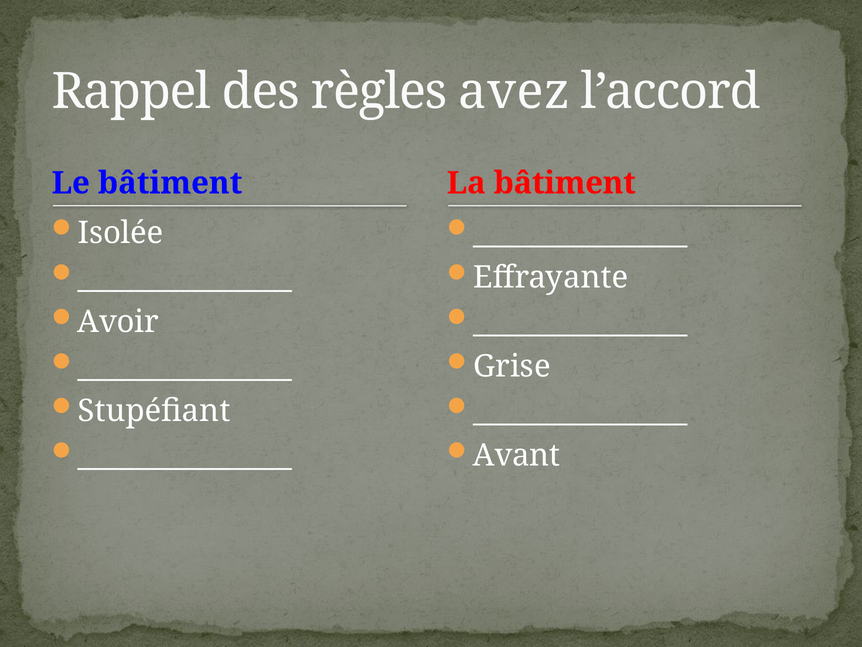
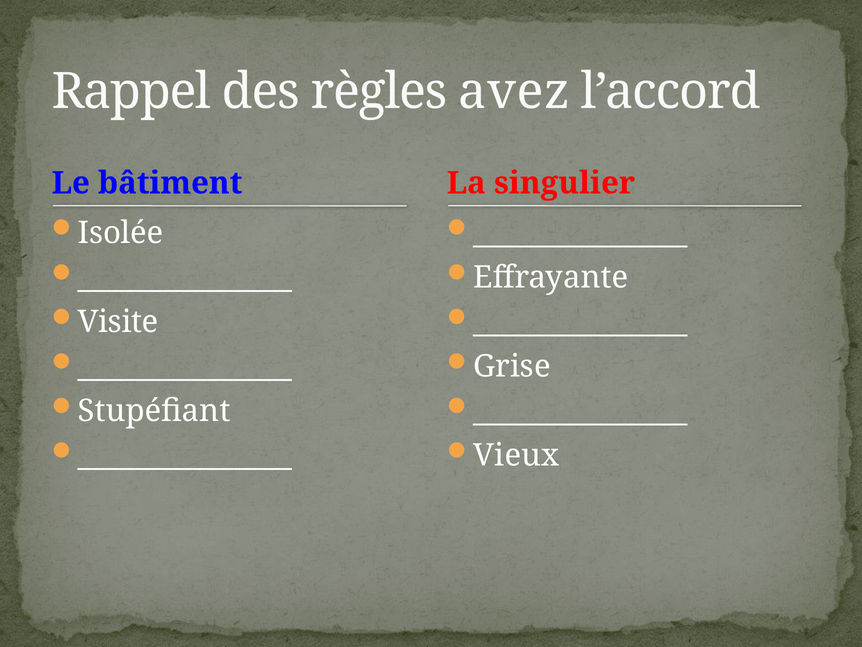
La bâtiment: bâtiment -> singulier (565, 183)
Avoir: Avoir -> Visite (118, 322)
Avant: Avant -> Vieux (516, 455)
